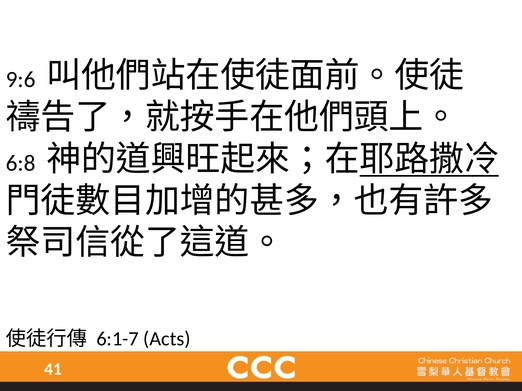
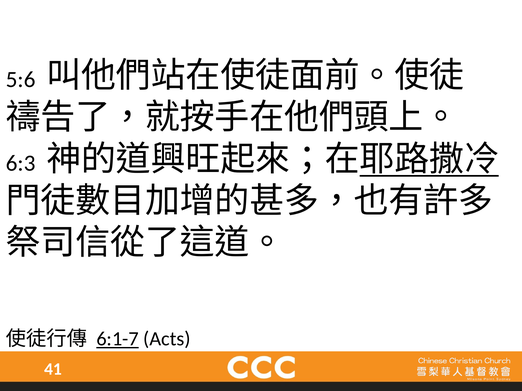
9:6: 9:6 -> 5:6 (21, 80)
6:8: 6:8 -> 6:3 (21, 163)
6:1-7 underline: none -> present (118, 339)
